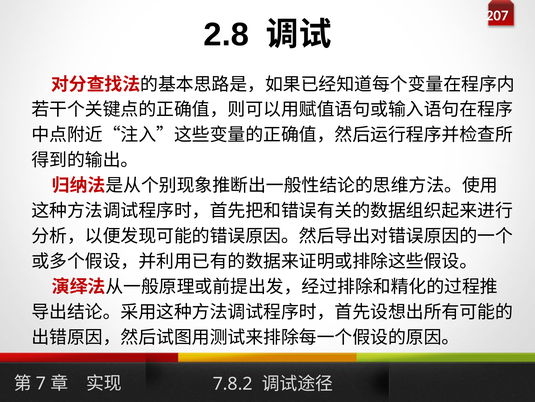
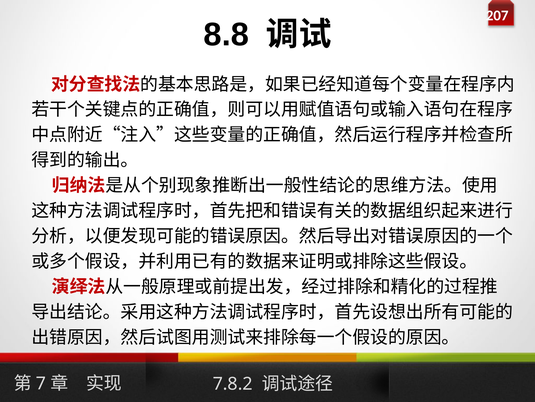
2.8: 2.8 -> 8.8 (226, 35)
